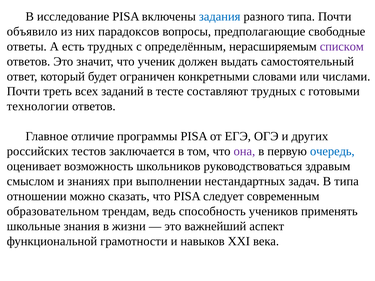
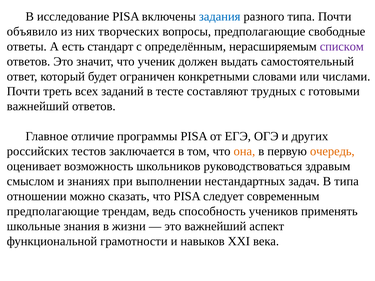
парадоксов: парадоксов -> творческих (129, 31)
есть трудных: трудных -> стандарт (110, 46)
технологии: технологии -> важнейший (38, 106)
она colour: purple -> orange (244, 151)
очередь colour: blue -> orange (332, 151)
образовательном: образовательном -> предполагающие (53, 211)
